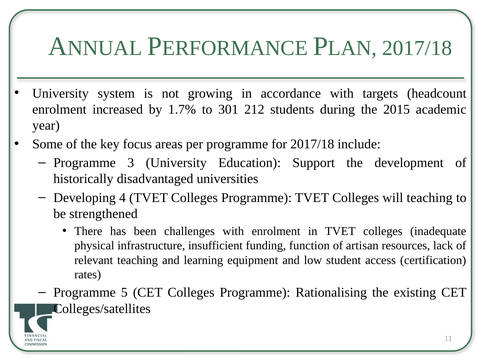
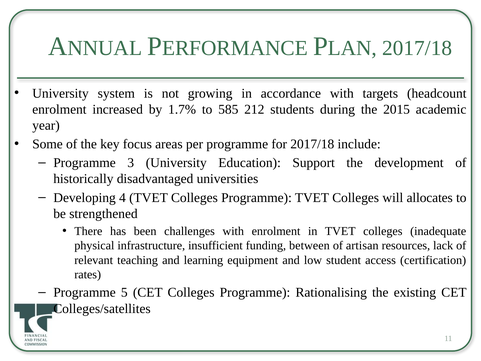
301: 301 -> 585 (228, 109)
will teaching: teaching -> allocates (430, 197)
function: function -> between (309, 246)
